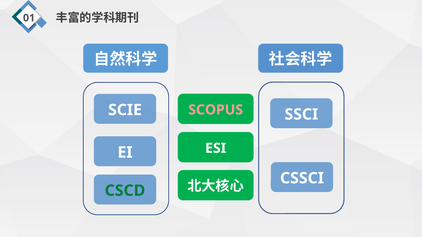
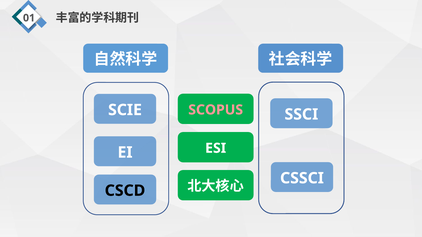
CSCD colour: green -> black (125, 191)
